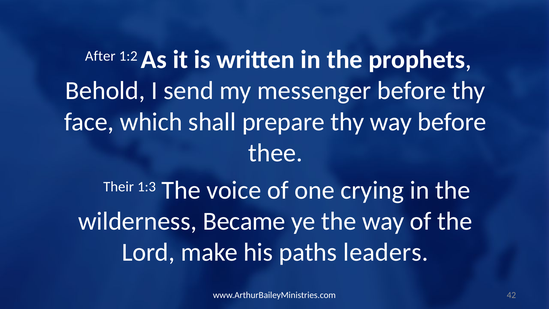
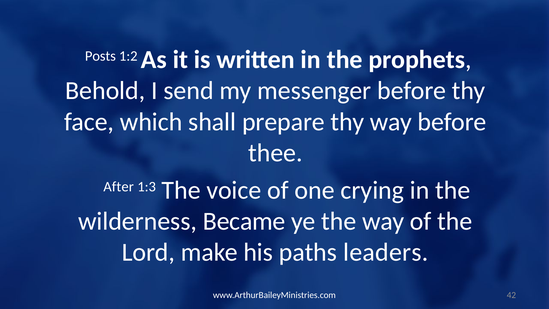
After: After -> Posts (100, 56)
Their: Their -> After (119, 186)
